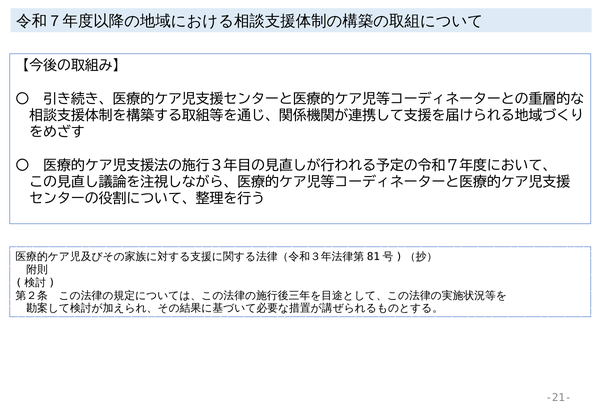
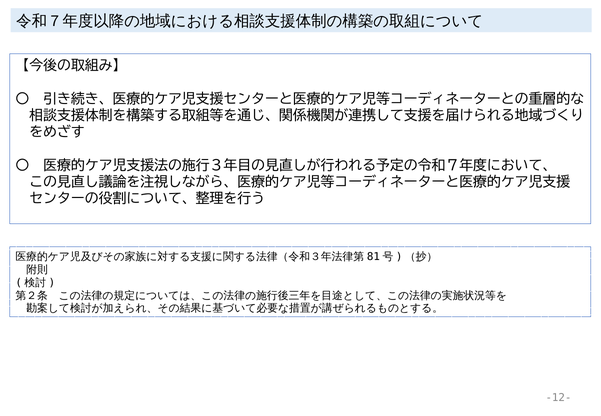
-21-: -21- -> -12- (558, 398)
